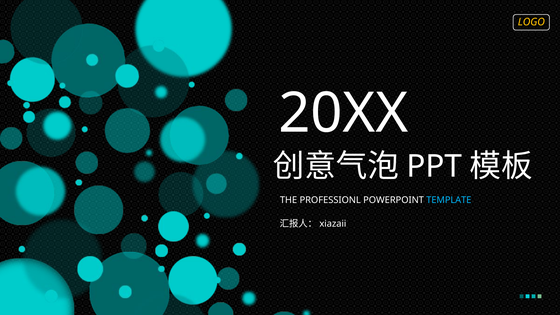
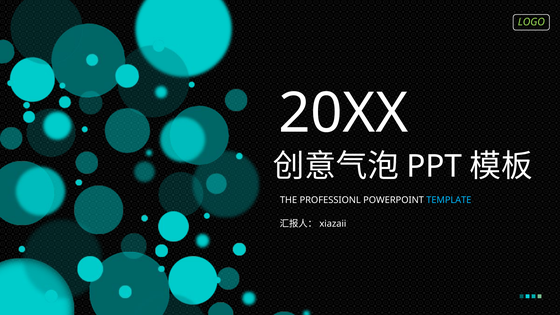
LOGO colour: yellow -> light green (531, 22)
